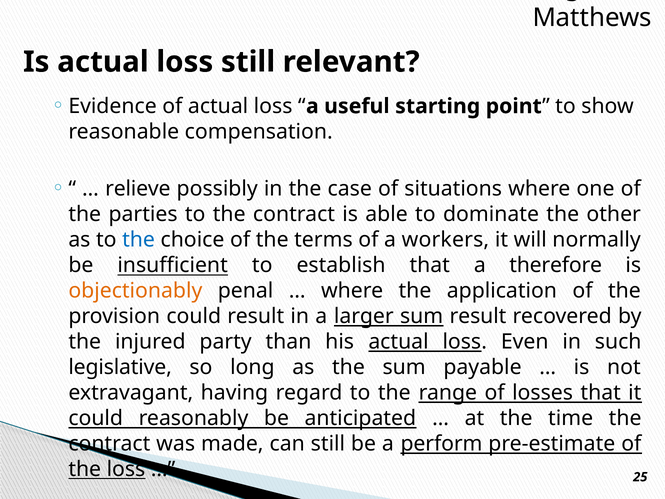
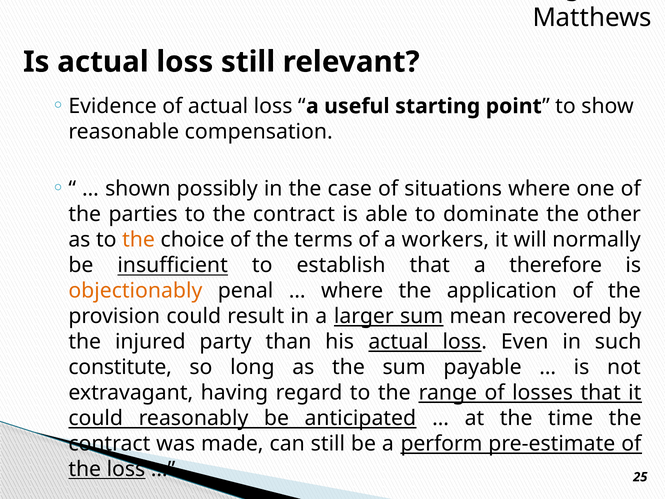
relieve: relieve -> shown (138, 189)
the colour: blue -> orange (139, 240)
sum result: result -> mean (478, 316)
legislative: legislative -> constitute (120, 367)
